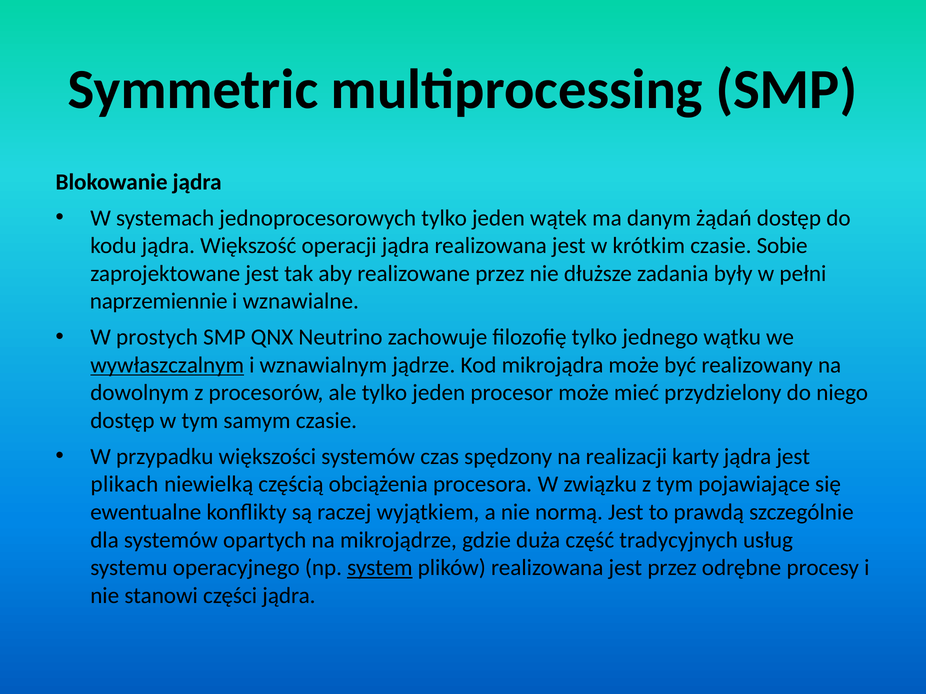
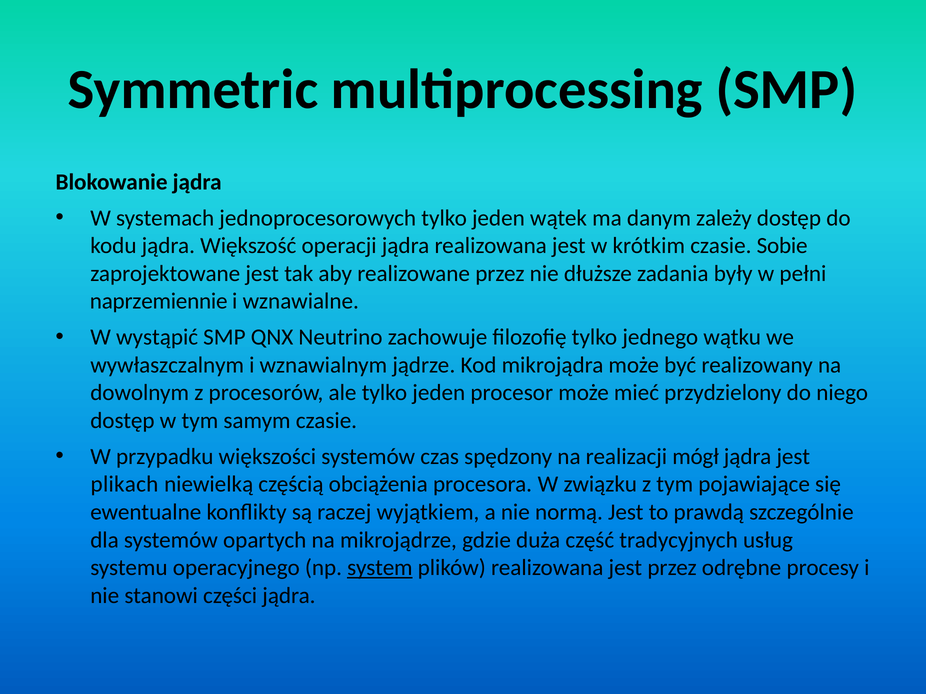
żądań: żądań -> zależy (724, 218)
prostych: prostych -> wystąpić (157, 338)
wywłaszczalnym underline: present -> none (167, 365)
karty: karty -> mógł (696, 457)
